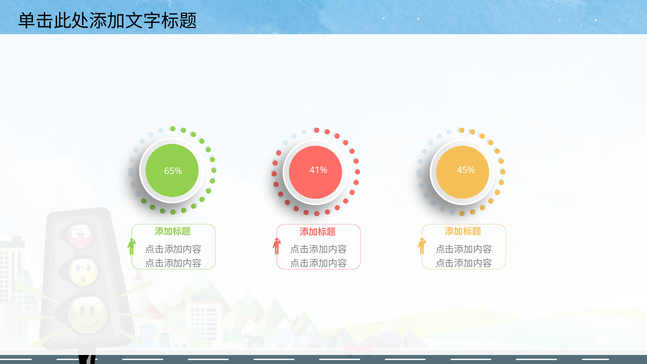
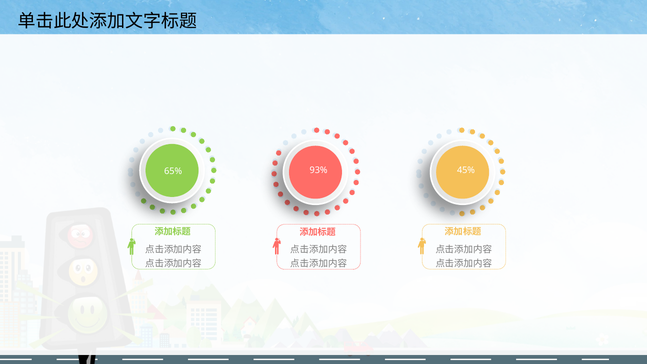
41%: 41% -> 93% (319, 170)
